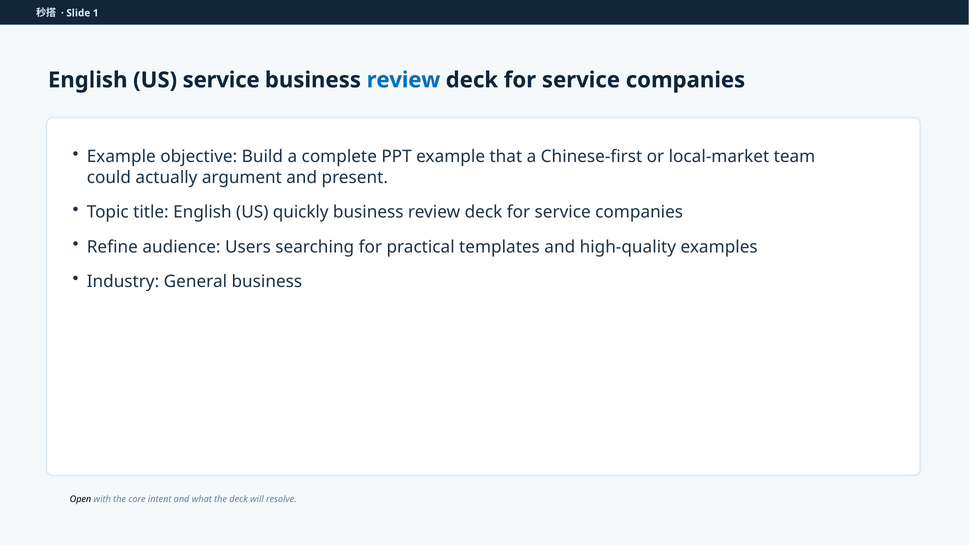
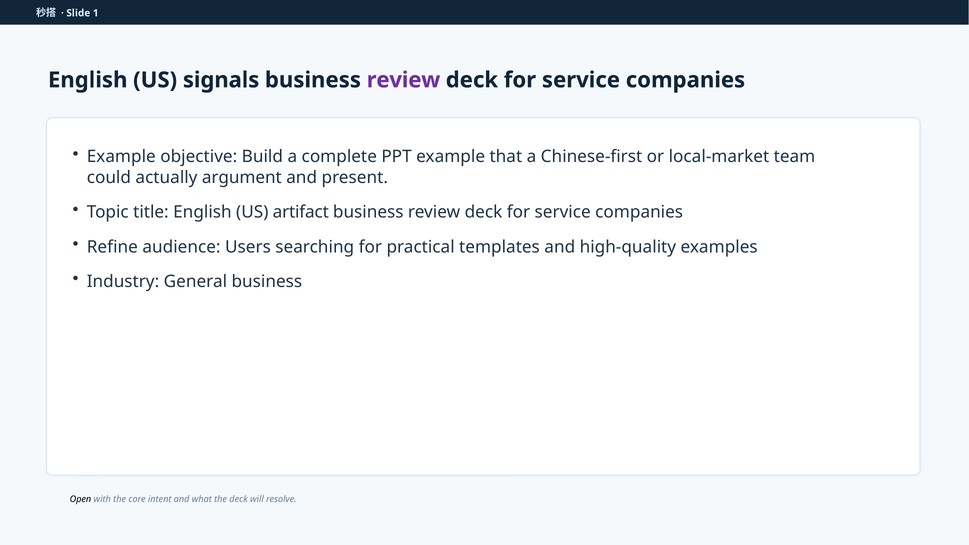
US service: service -> signals (221, 80)
review colour: blue -> purple (403, 80)
quickly: quickly -> artifact (301, 212)
